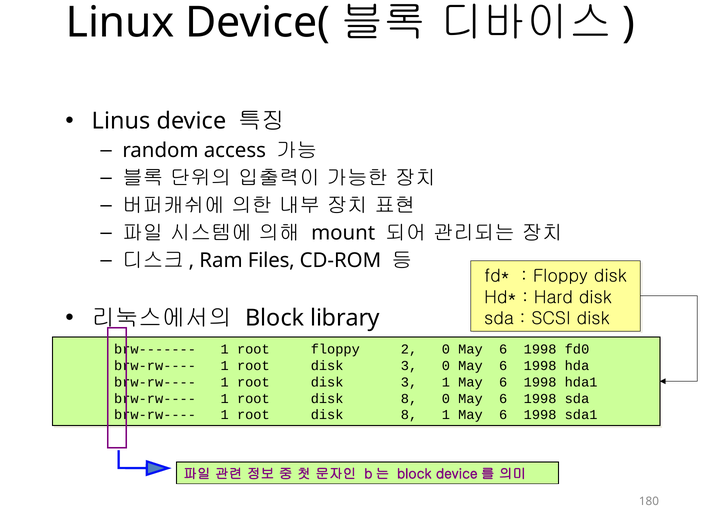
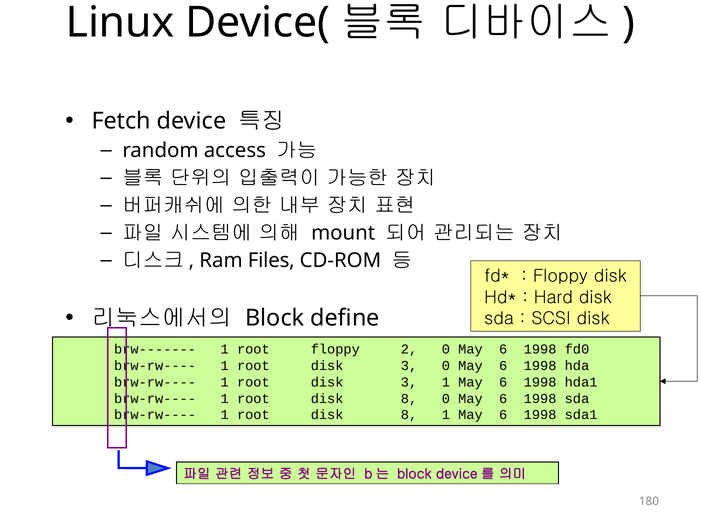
Linus: Linus -> Fetch (121, 121)
library: library -> define (345, 318)
